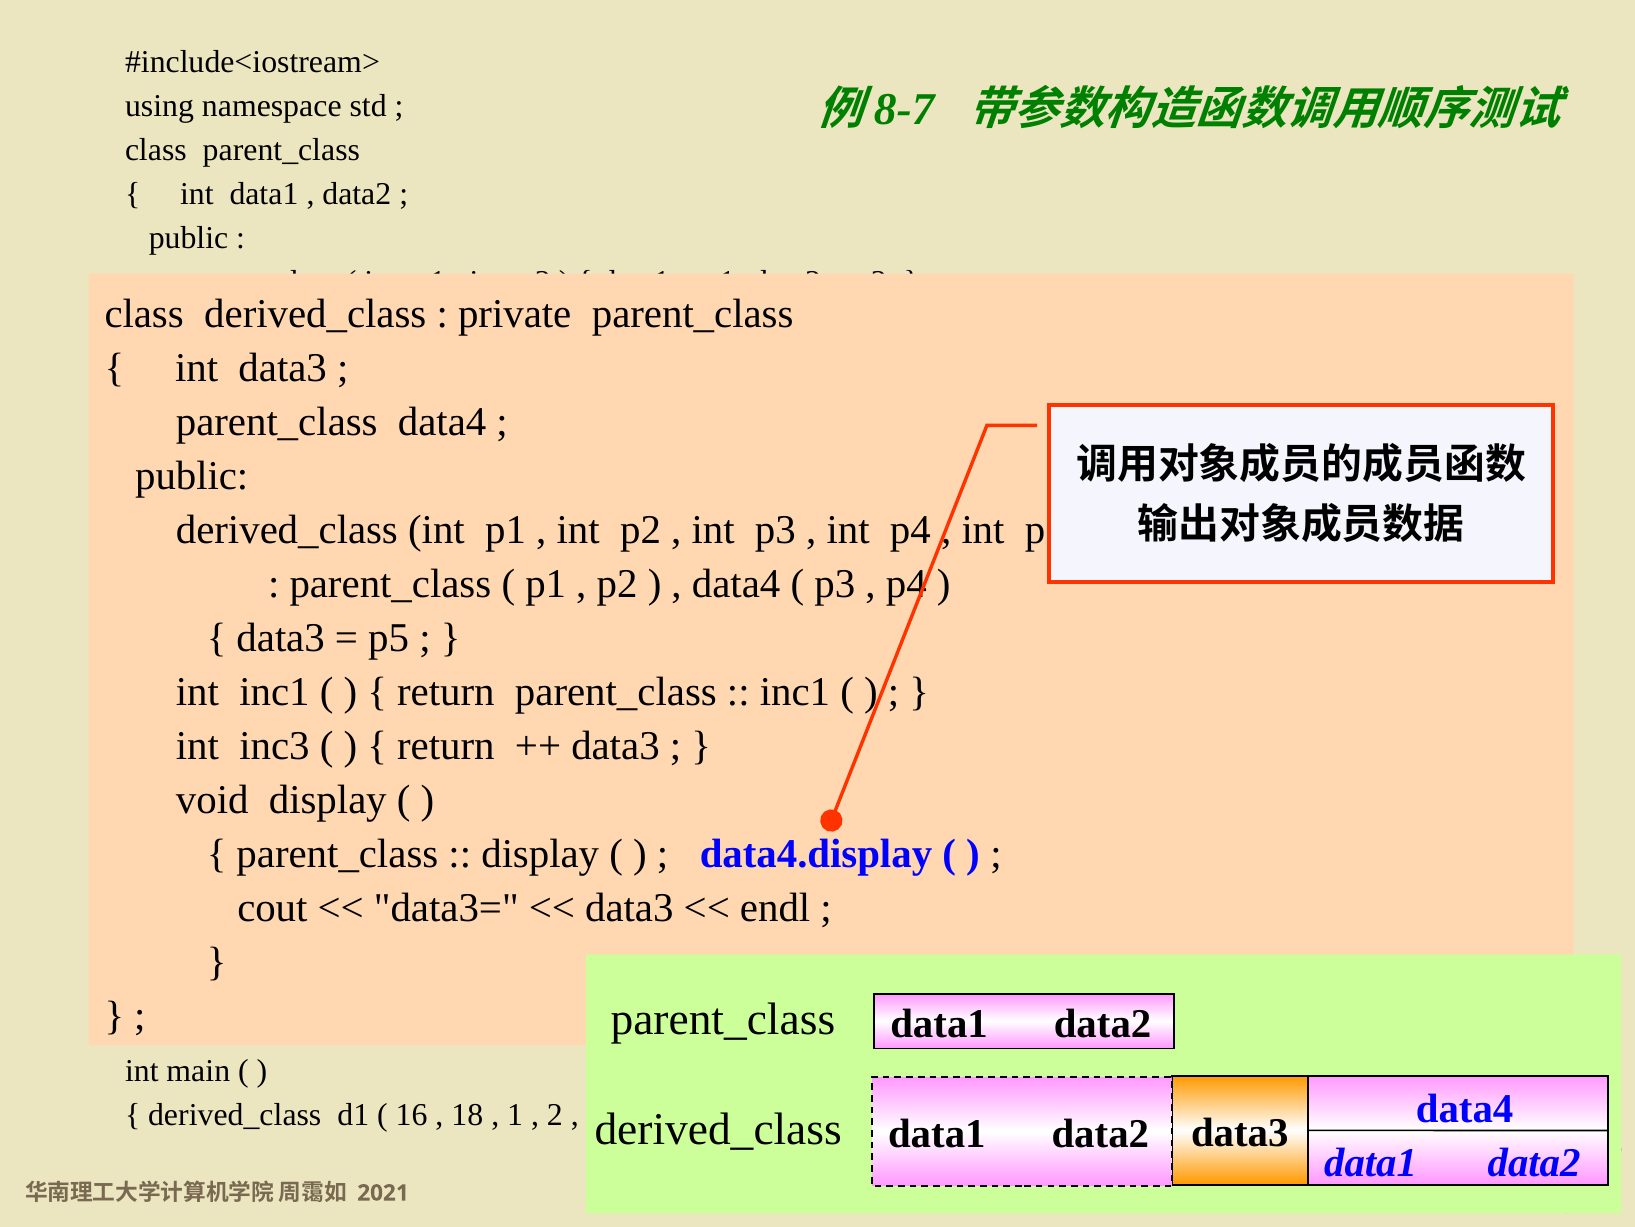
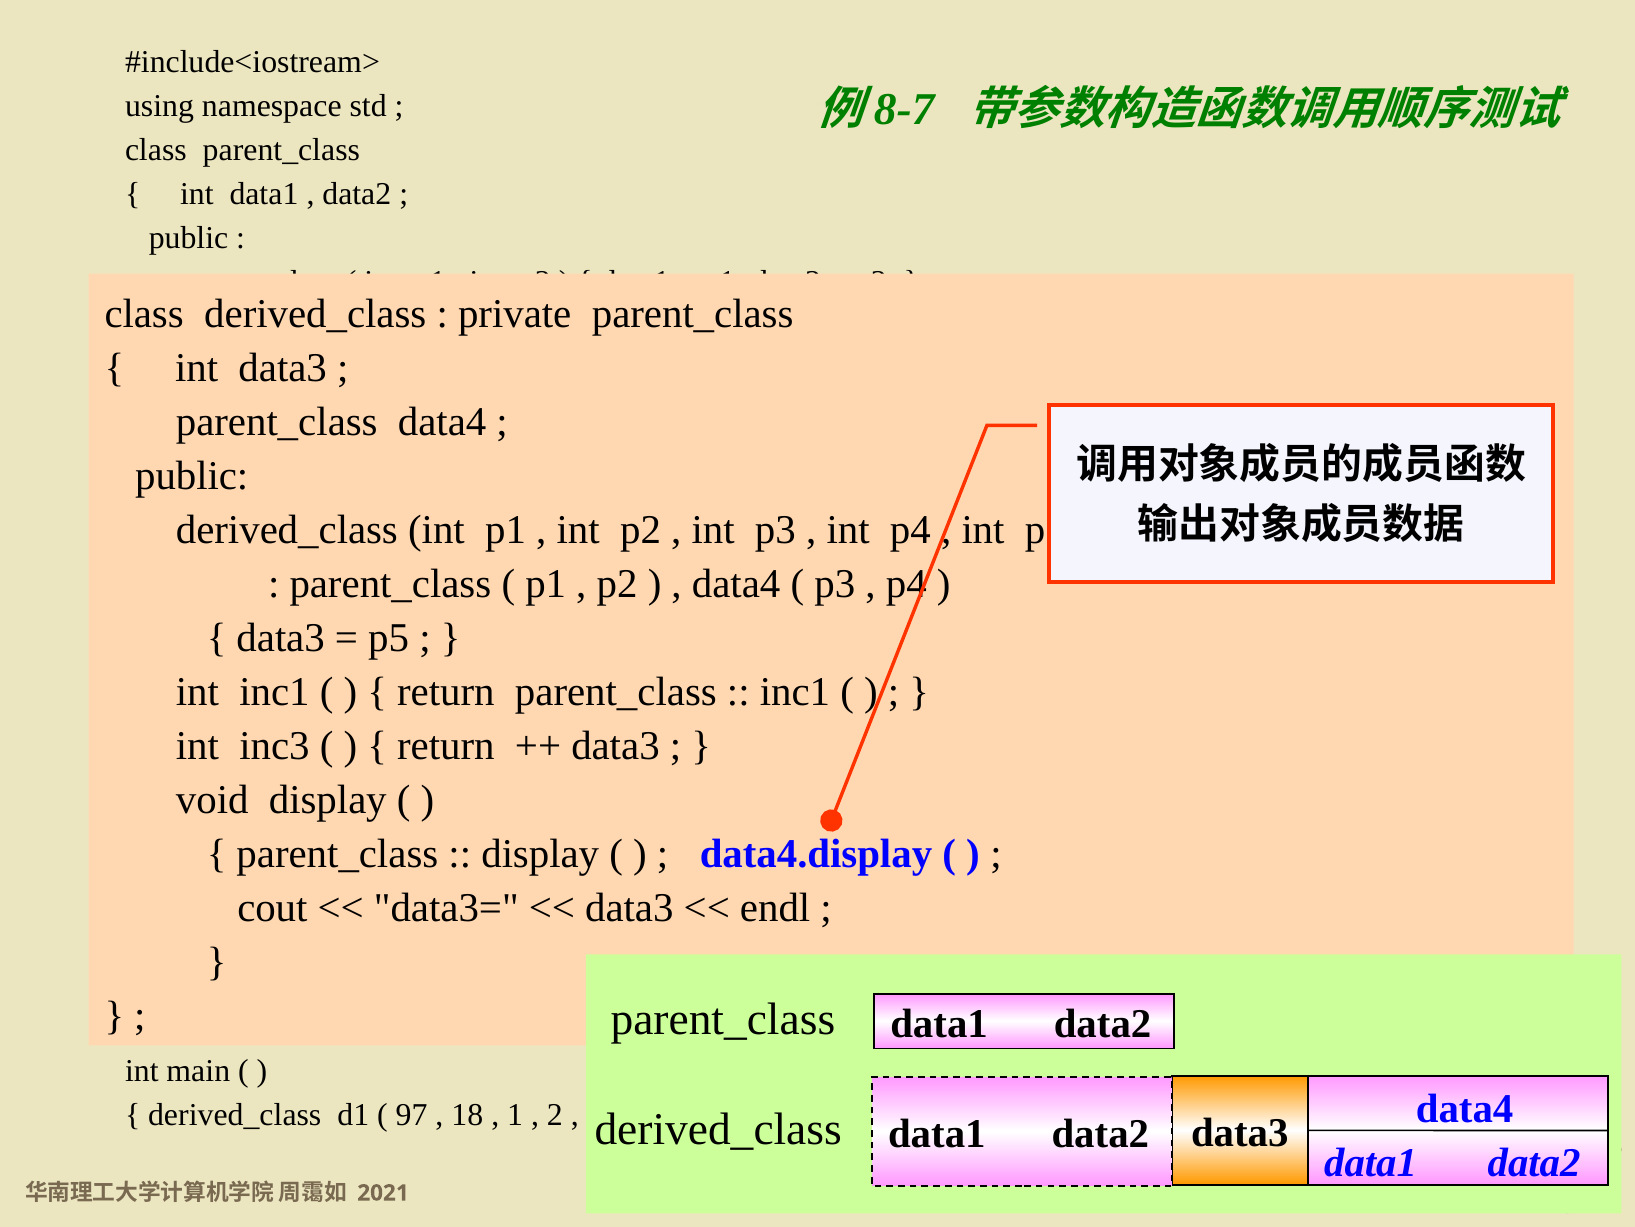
16: 16 -> 97 (412, 1114)
